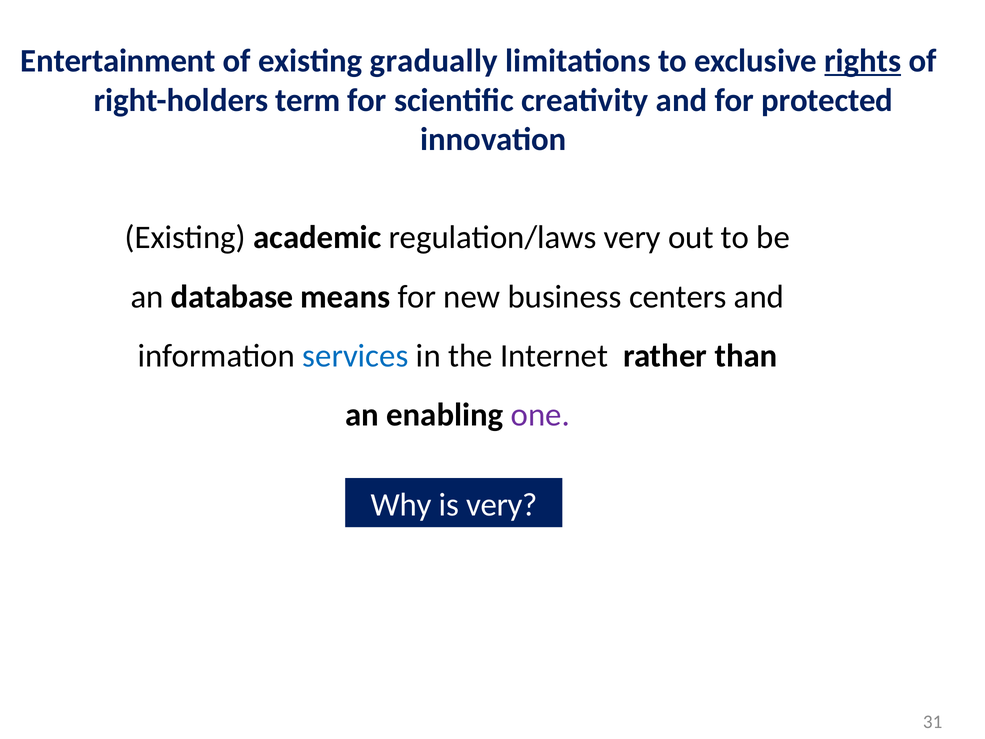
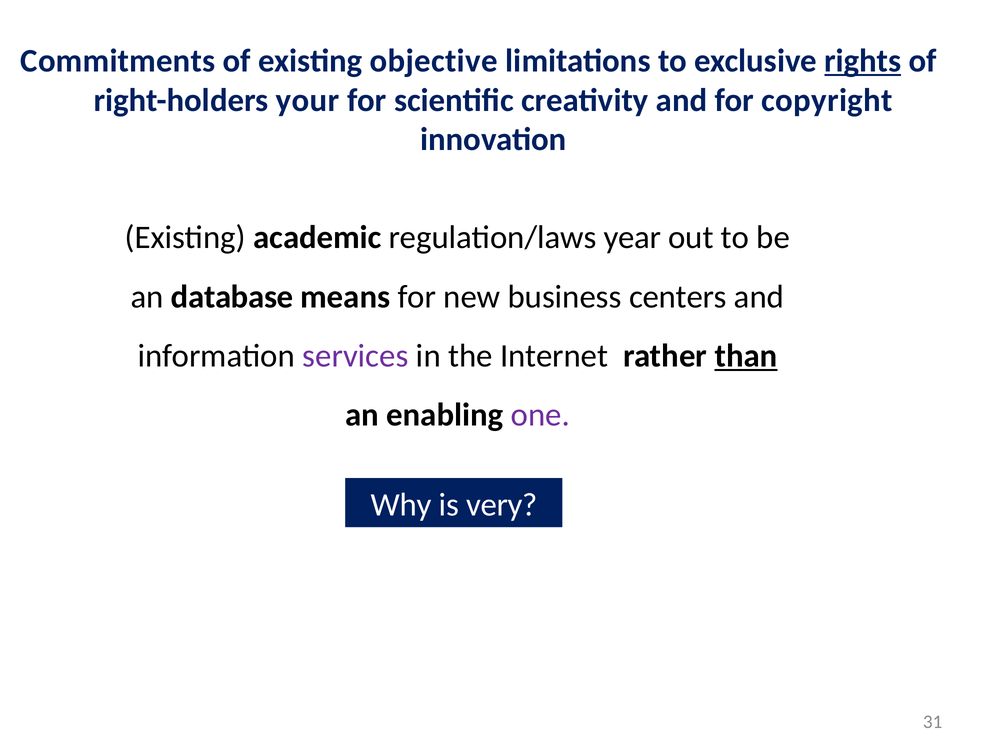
Entertainment: Entertainment -> Commitments (118, 61)
gradually: gradually -> objective (434, 61)
term: term -> your (308, 100)
protected: protected -> copyright (827, 100)
regulation/laws very: very -> year (632, 237)
services colour: blue -> purple (355, 356)
than underline: none -> present (746, 356)
